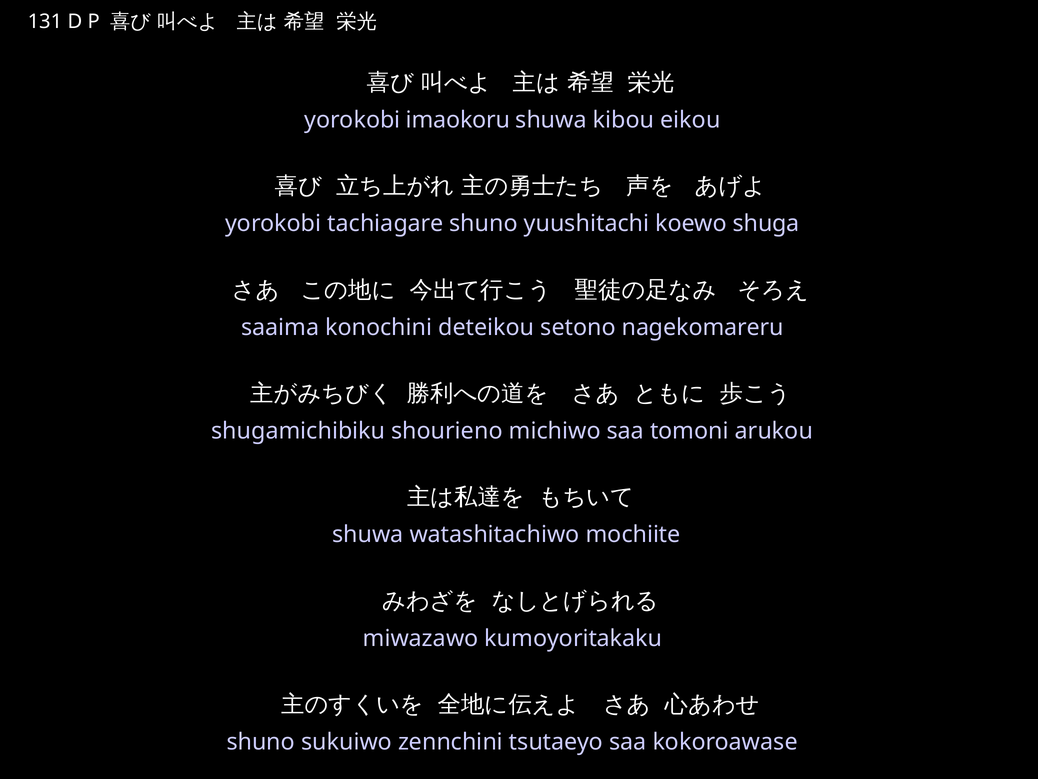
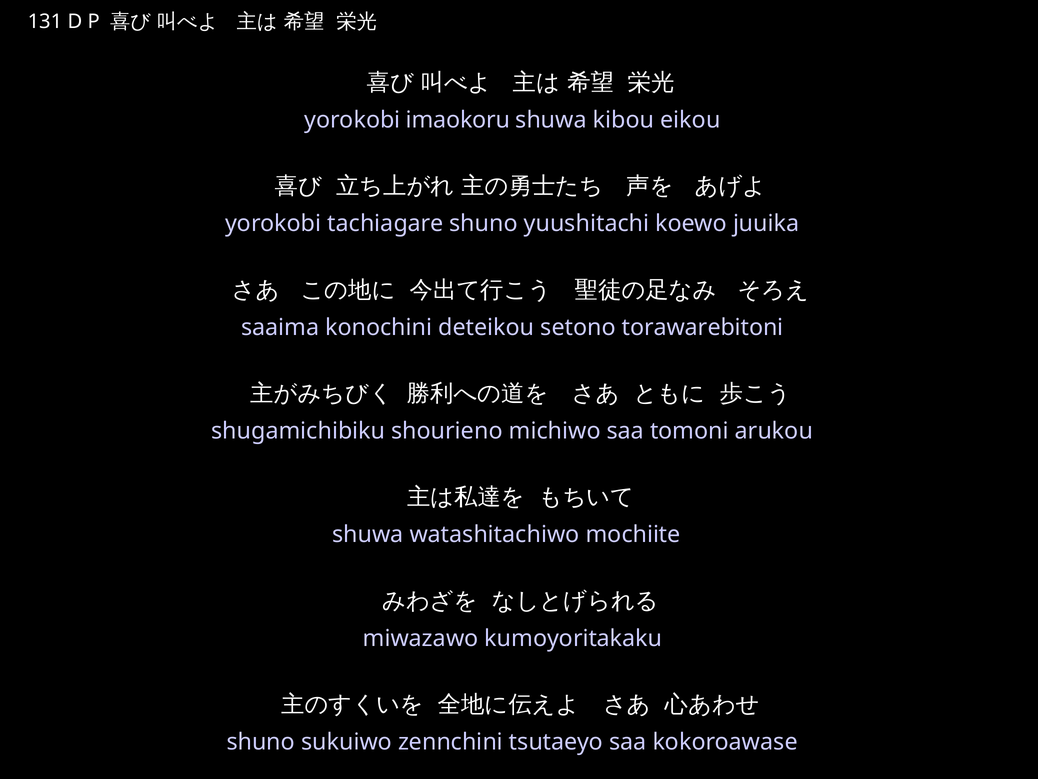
shuga: shuga -> juuika (766, 224)
nagekomareru: nagekomareru -> torawarebitoni (703, 327)
